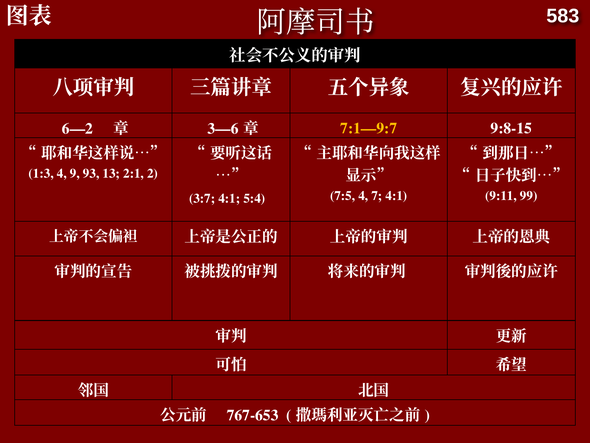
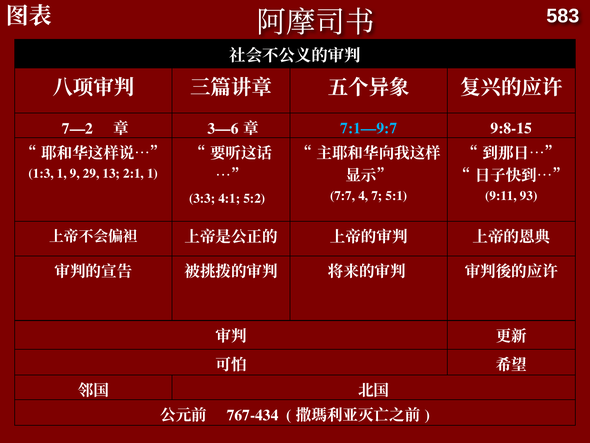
6—2: 6—2 -> 7—2 (78, 129)
7:1—9:7 colour: yellow -> light blue (369, 128)
1:3 4: 4 -> 1 (62, 173)
93: 93 -> 29 (91, 173)
2:1 2: 2 -> 1 (153, 173)
7:5: 7:5 -> 7:7 (343, 196)
7 4:1: 4:1 -> 5:1 (396, 196)
99: 99 -> 93 (529, 196)
3:7: 3:7 -> 3:3 (202, 198)
5:4: 5:4 -> 5:2 (254, 198)
767-653: 767-653 -> 767-434 (253, 415)
